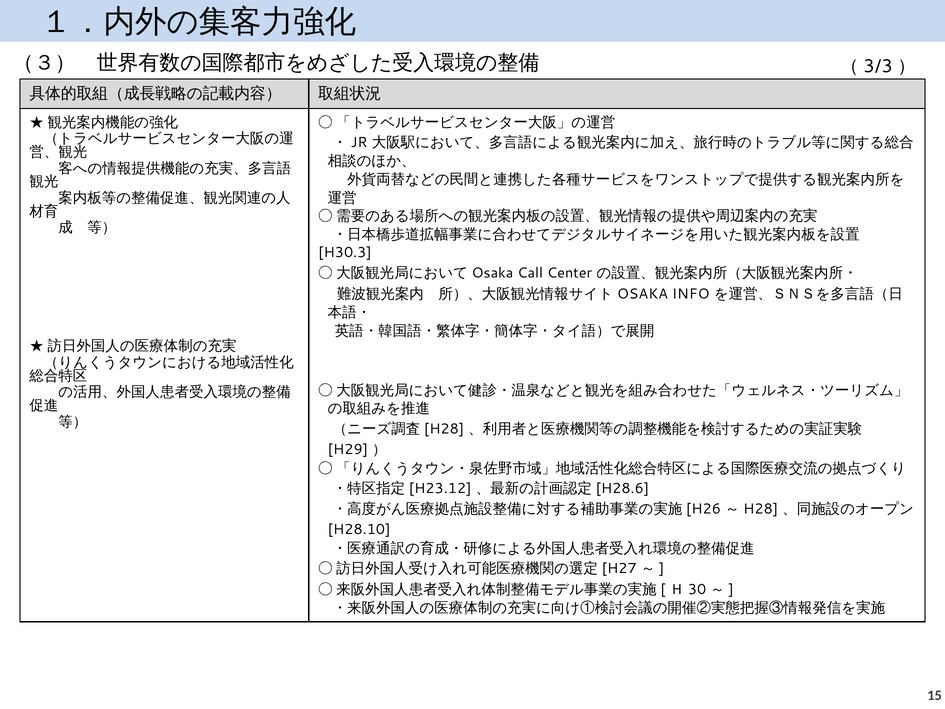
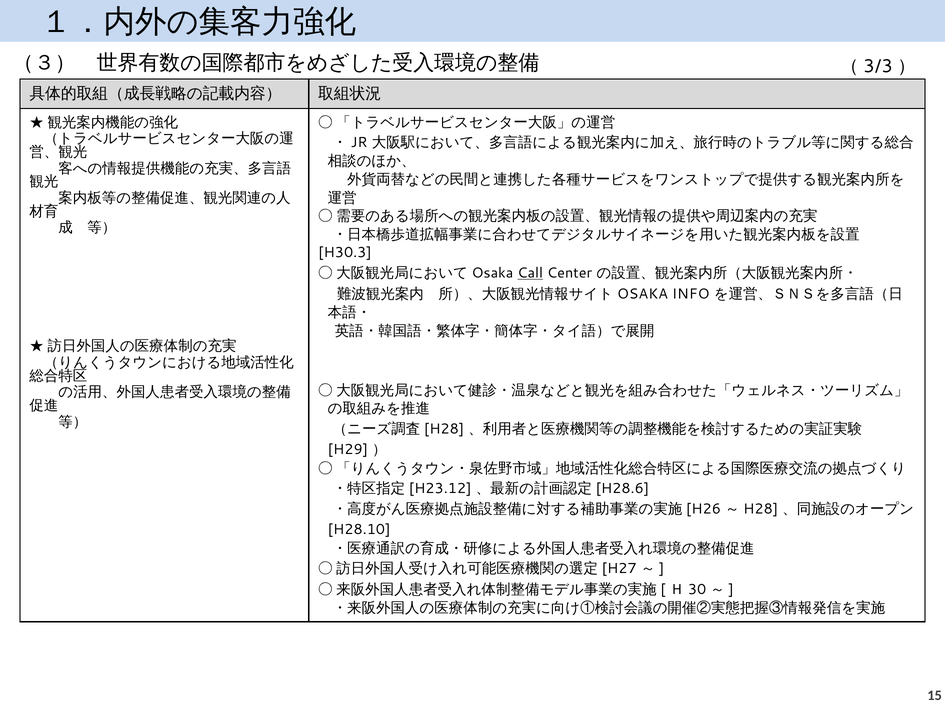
Call underline: none -> present (530, 273)
